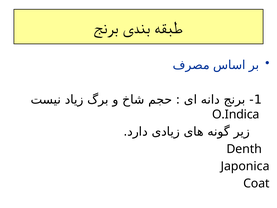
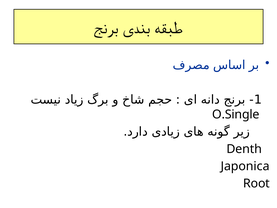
O.Indica: O.Indica -> O.Single (236, 114)
Coat: Coat -> Root (256, 183)
